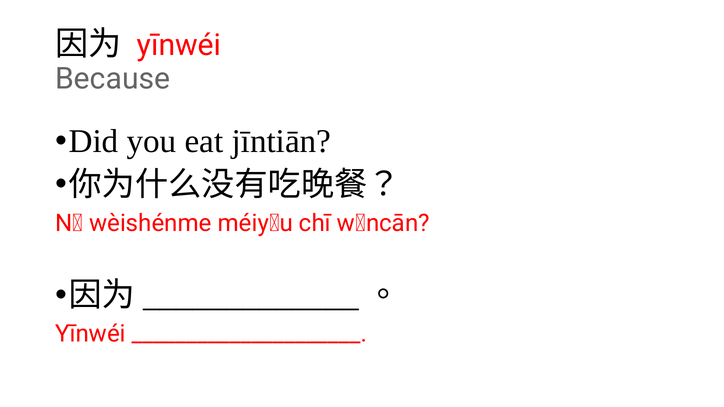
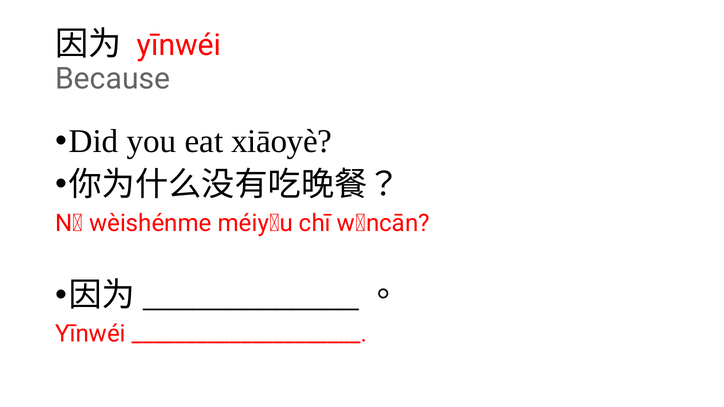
jīntiān: jīntiān -> xiāoyè (282, 141)
